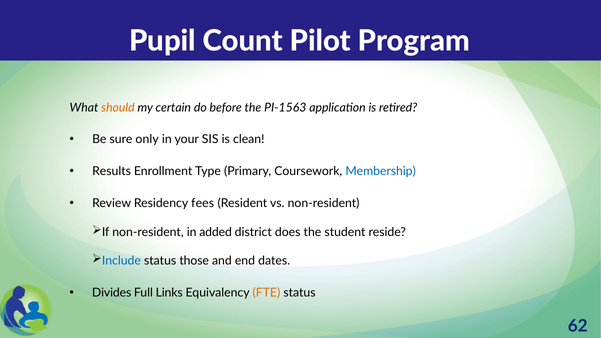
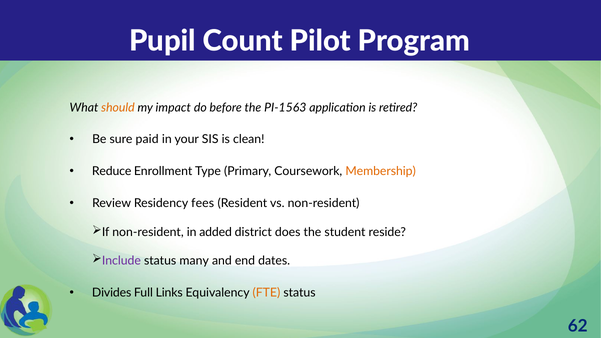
certain: certain -> impact (173, 108)
only: only -> paid (147, 140)
Results: Results -> Reduce (112, 171)
Membership colour: blue -> orange (381, 171)
Include colour: blue -> purple (121, 261)
those: those -> many (194, 261)
